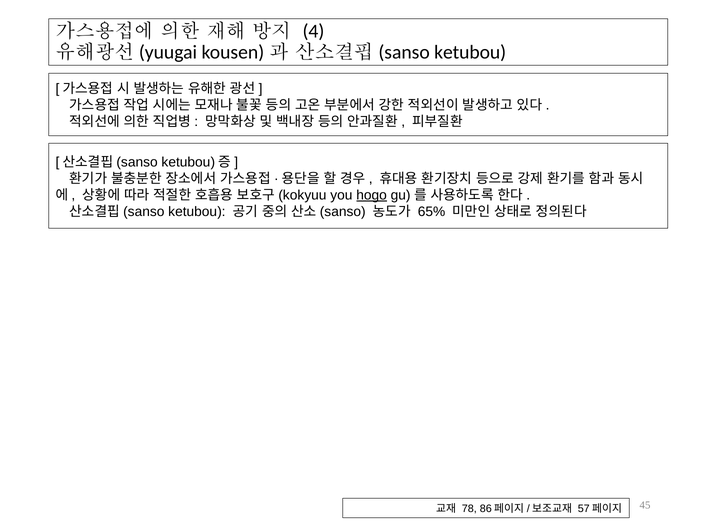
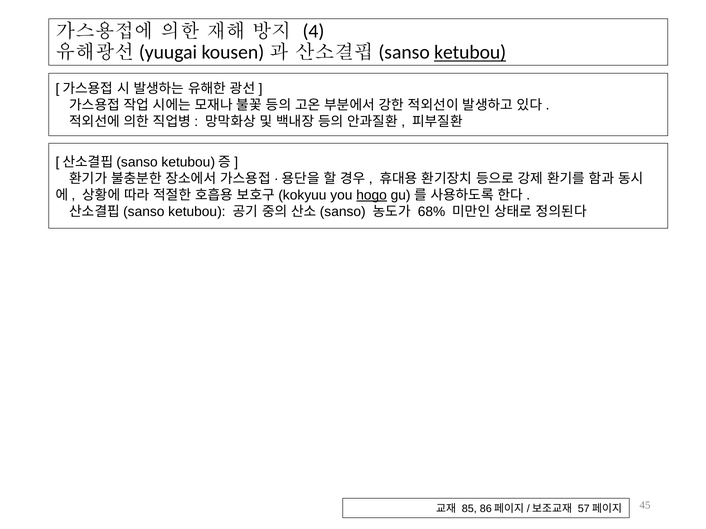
ketubou underline: none -> present (470, 52)
65%: 65% -> 68% (432, 212)
78: 78 -> 85 (469, 509)
